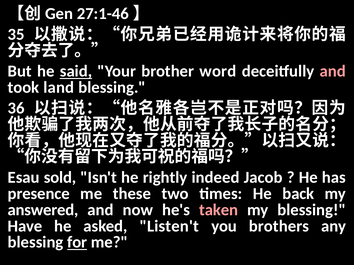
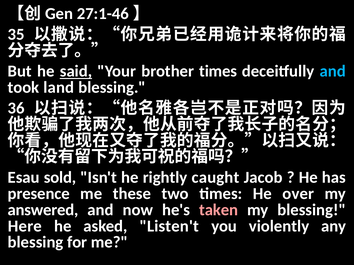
brother word: word -> times (218, 71)
and colour: pink -> light blue (333, 71)
indeed: indeed -> caught (216, 178)
back: back -> over (298, 194)
Have: Have -> Here (25, 226)
brothers: brothers -> violently (279, 226)
for underline: present -> none (77, 243)
